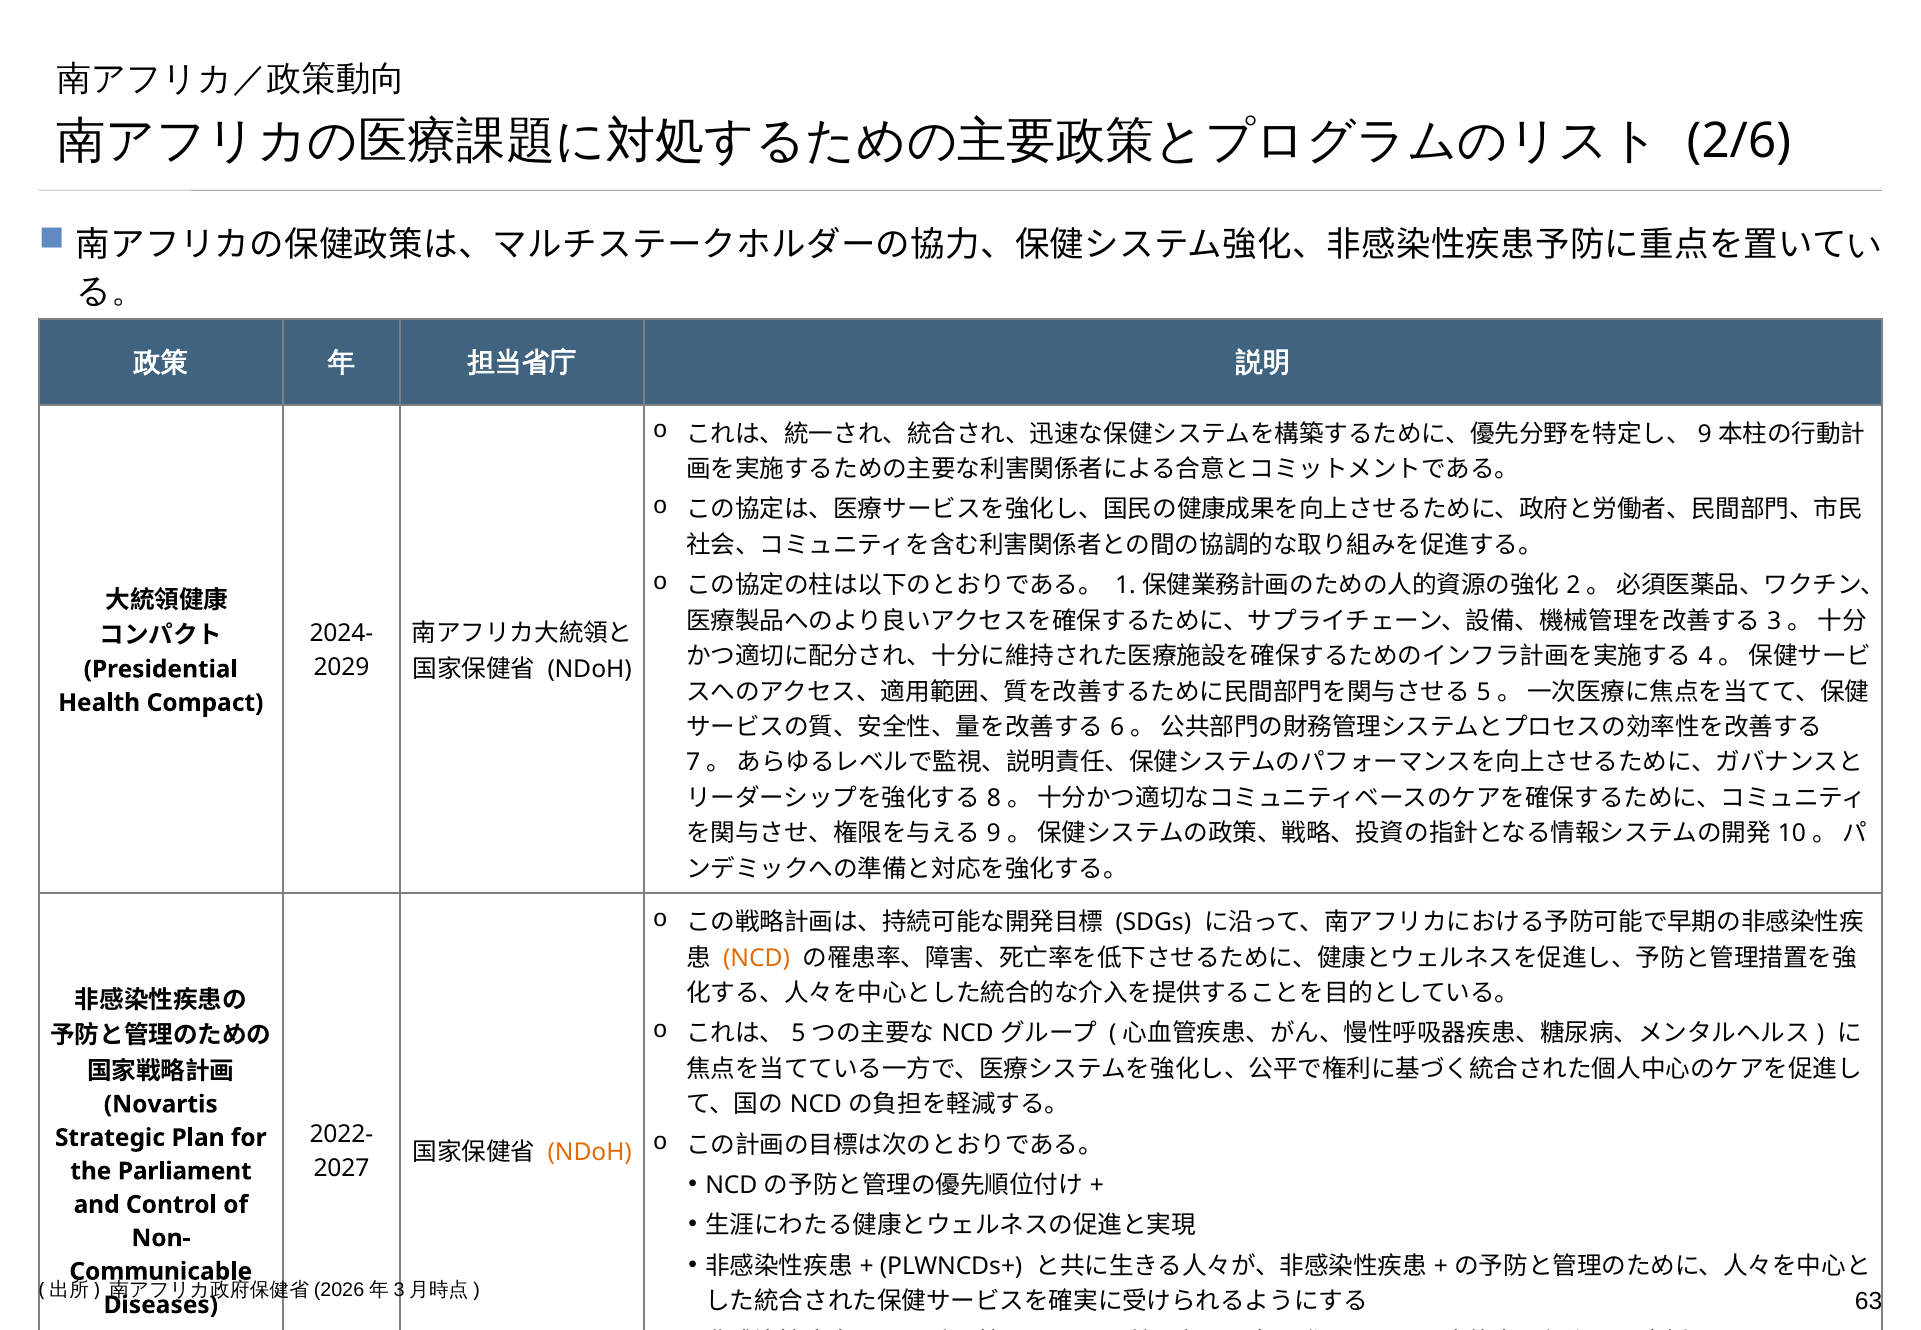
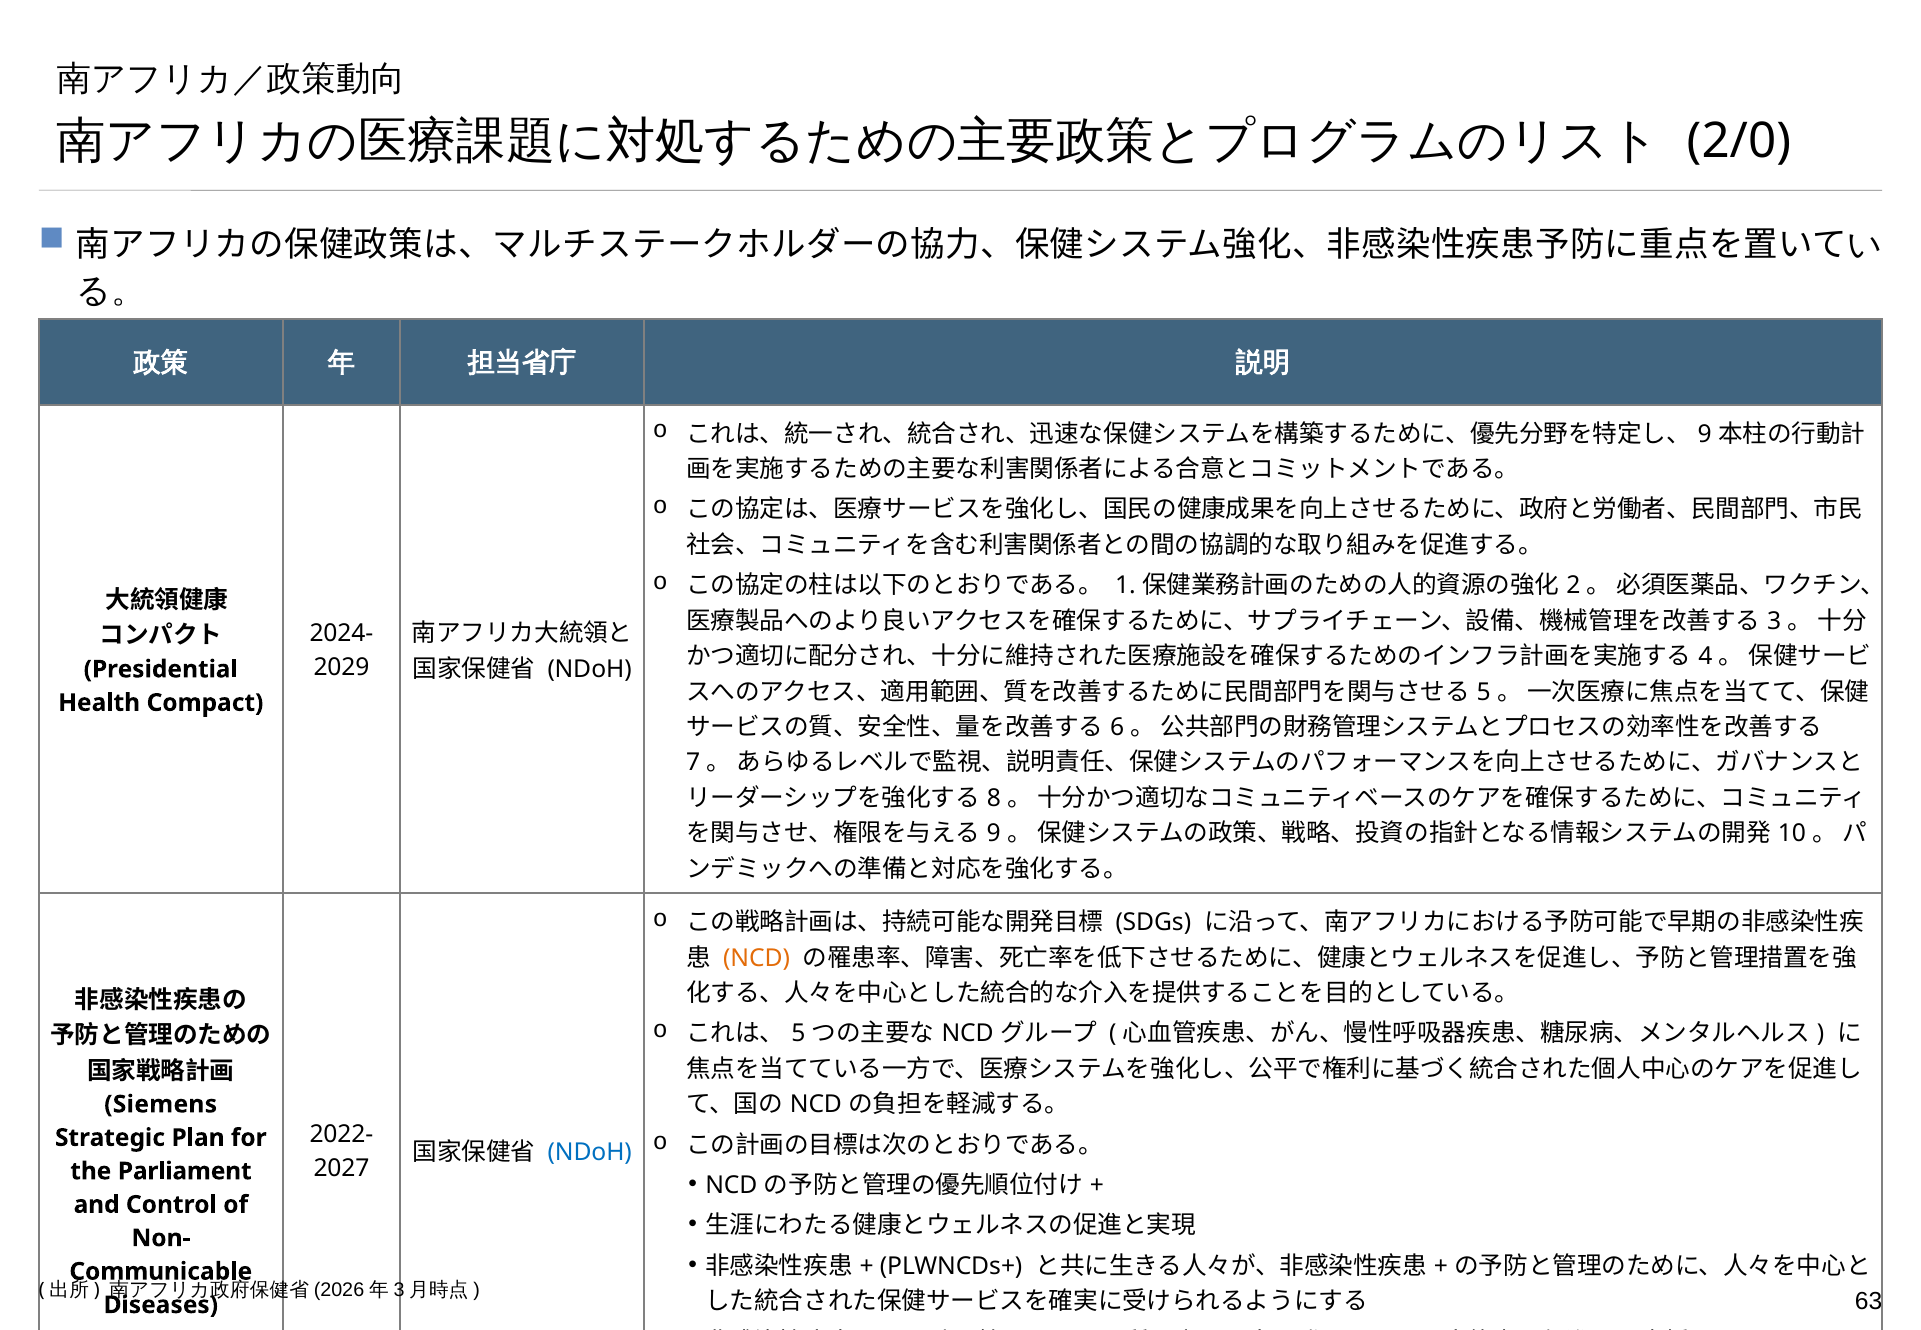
2/6: 2/6 -> 2/0 (1739, 141)
Novartis: Novartis -> Siemens (161, 1104)
NDoH colour: orange -> blue (590, 1152)
